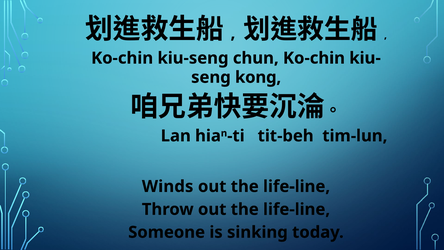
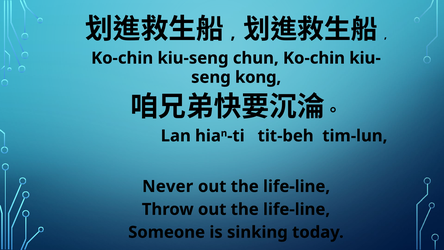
Winds: Winds -> Never (168, 186)
